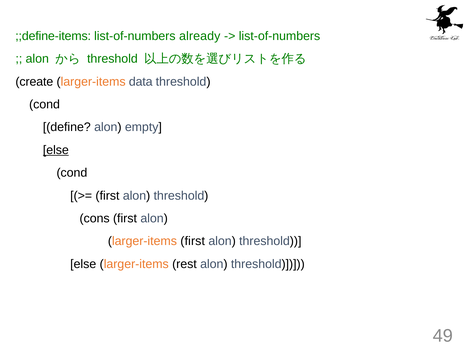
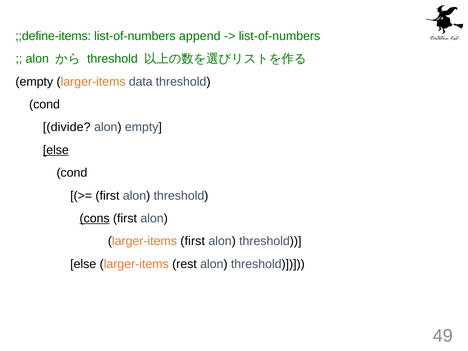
already: already -> append (200, 36)
create: create -> empty (34, 82)
define: define -> divide (67, 127)
cons underline: none -> present (95, 218)
